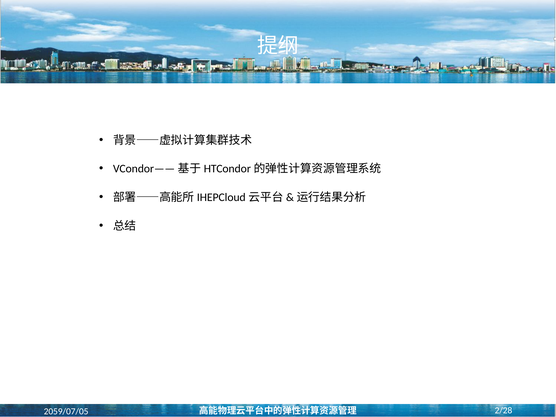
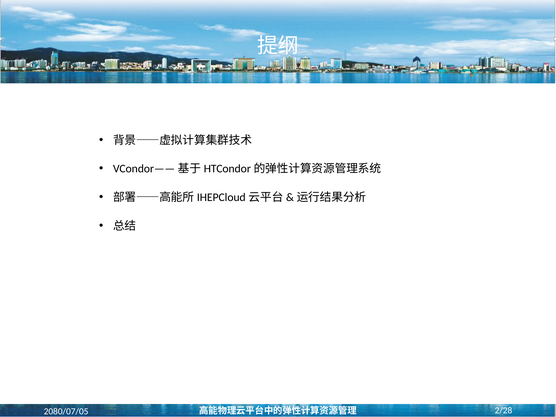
2059/07/05: 2059/07/05 -> 2080/07/05 (66, 411)
